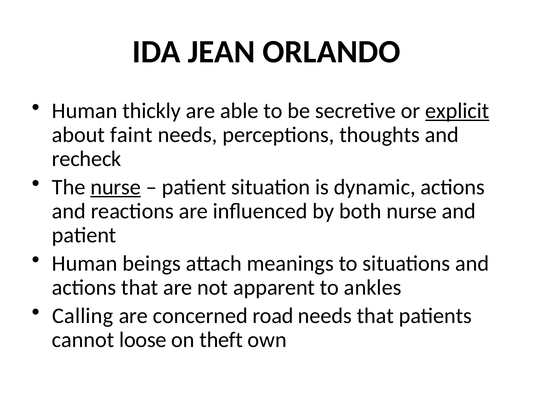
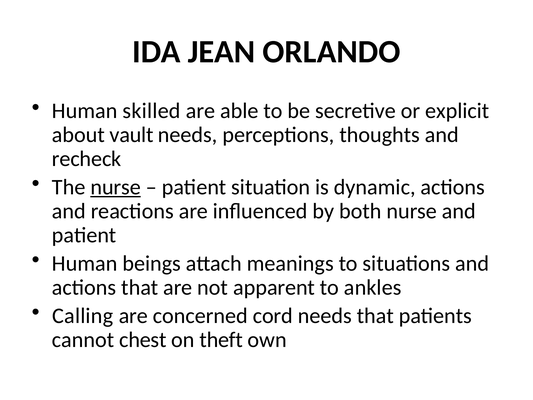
thickly: thickly -> skilled (152, 111)
explicit underline: present -> none (457, 111)
faint: faint -> vault (132, 135)
road: road -> cord (273, 315)
loose: loose -> chest (143, 339)
